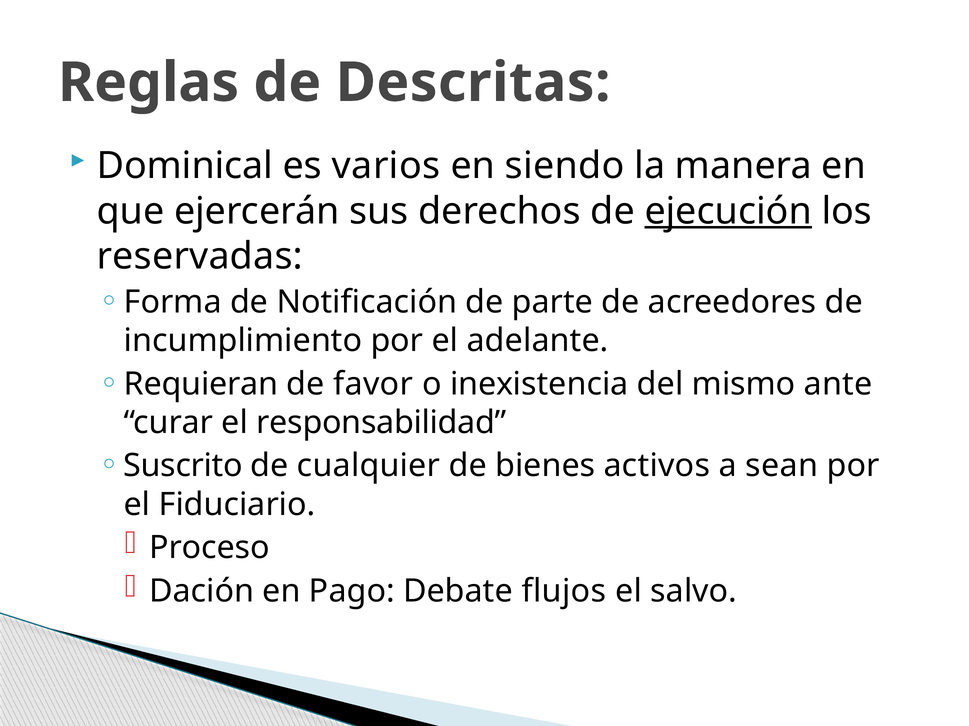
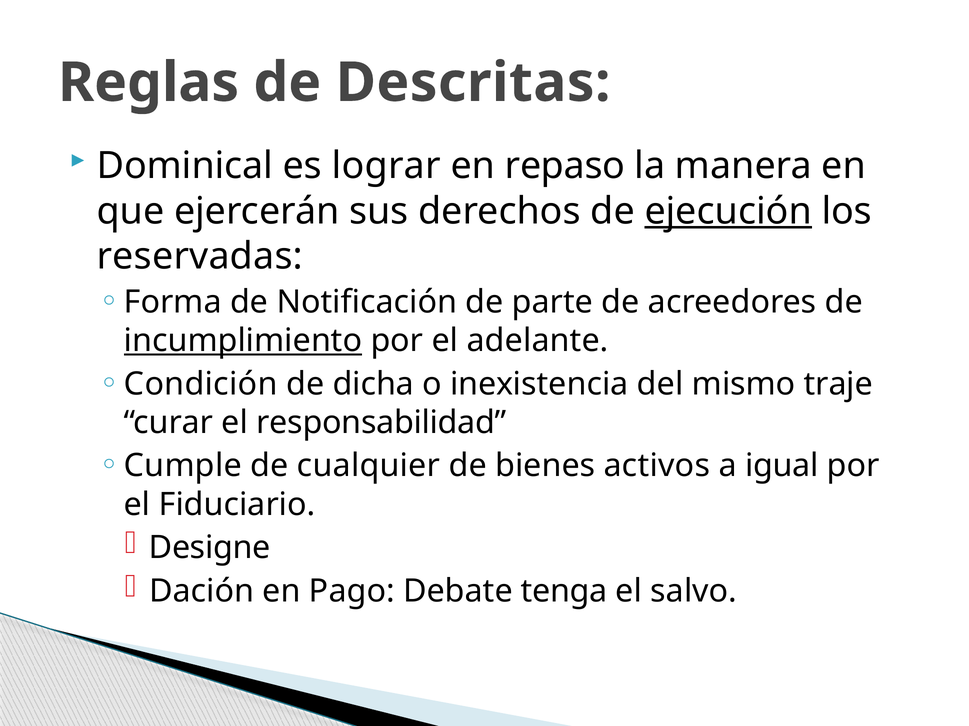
varios: varios -> lograr (386, 166)
siendo: siendo -> repaso (565, 166)
incumplimiento underline: none -> present (243, 341)
Requieran: Requieran -> Condición (201, 384)
favor: favor -> dicha (373, 384)
ante: ante -> traje (838, 384)
Suscrito: Suscrito -> Cumple (183, 466)
sean: sean -> igual (782, 466)
Proceso: Proceso -> Designe (210, 548)
flujos: flujos -> tenga (564, 592)
